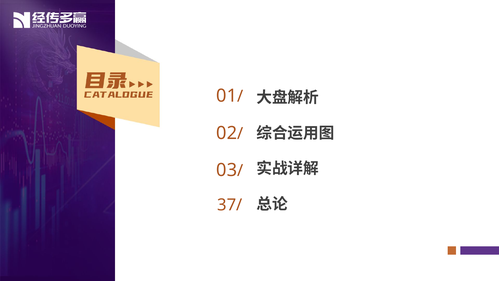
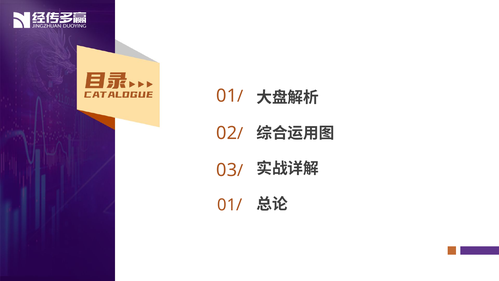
37/: 37/ -> 01/ (230, 205)
